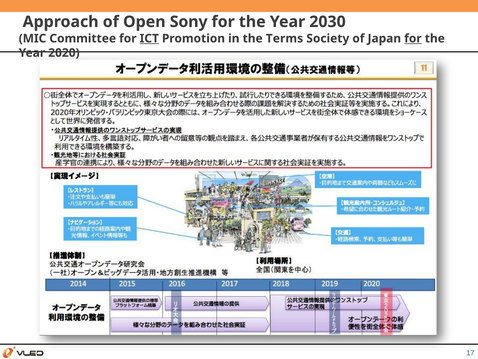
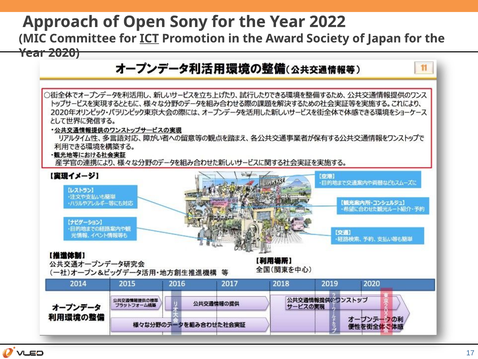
2030: 2030 -> 2022 (328, 22)
Terms: Terms -> Award (285, 38)
for underline: present -> none (413, 38)
